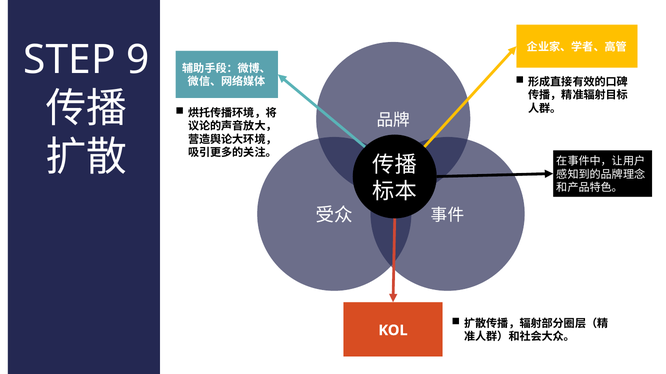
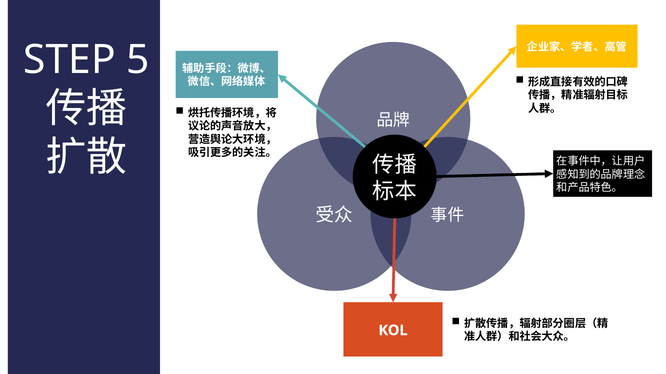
9: 9 -> 5 (138, 60)
